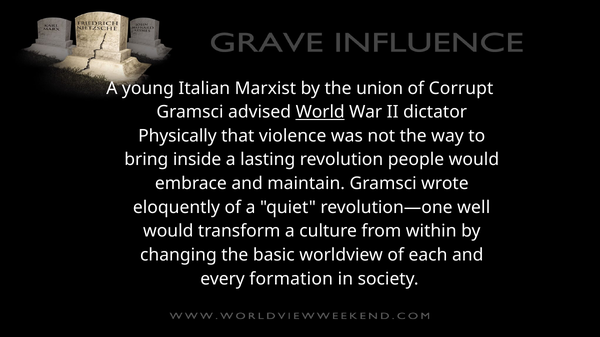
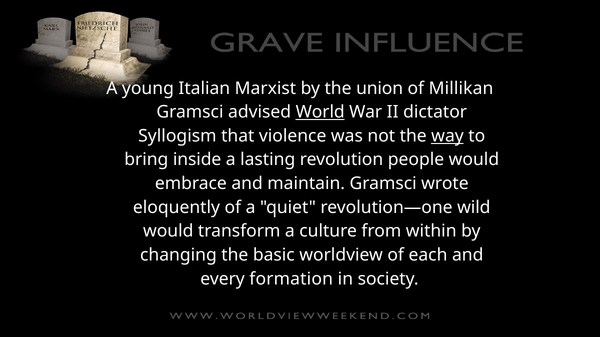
Corrupt: Corrupt -> Millikan (461, 88)
Physically: Physically -> Syllogism (177, 136)
way underline: none -> present (447, 136)
well: well -> wild (474, 208)
